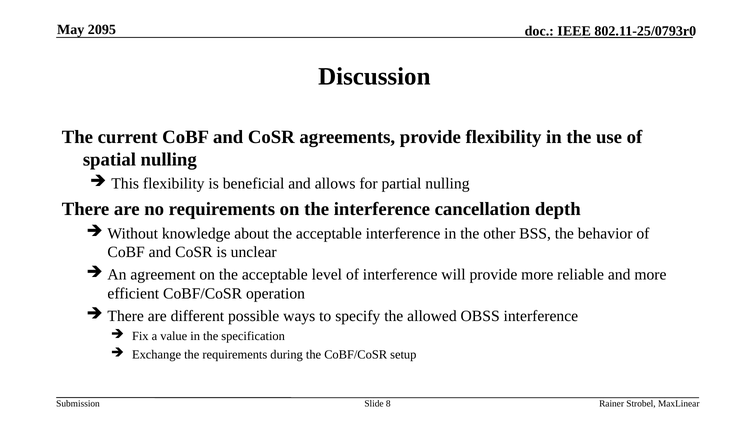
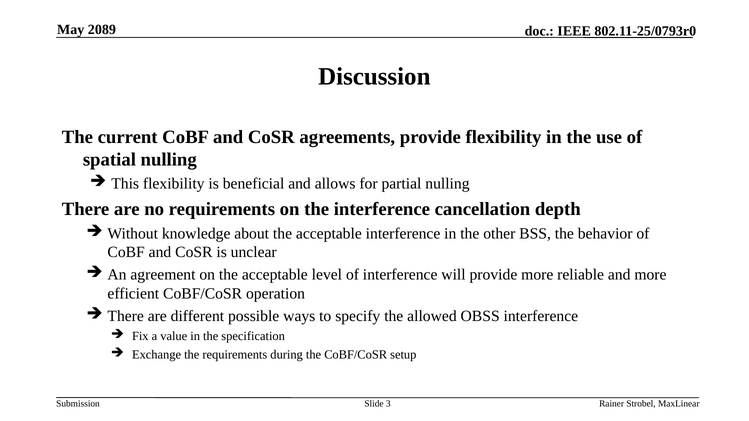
2095: 2095 -> 2089 (102, 30)
8: 8 -> 3 (388, 404)
